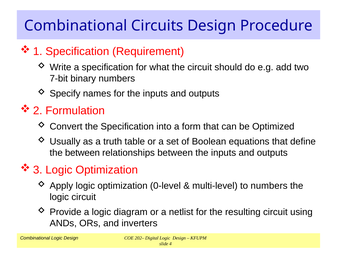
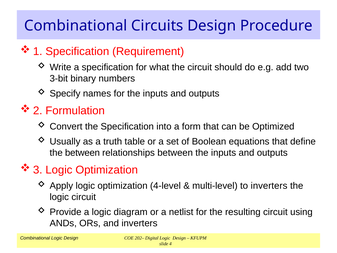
7-bit: 7-bit -> 3-bit (59, 79)
0-level: 0-level -> 4-level (165, 186)
to numbers: numbers -> inverters (269, 186)
